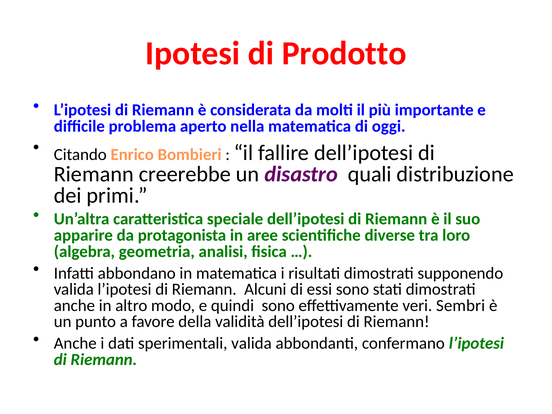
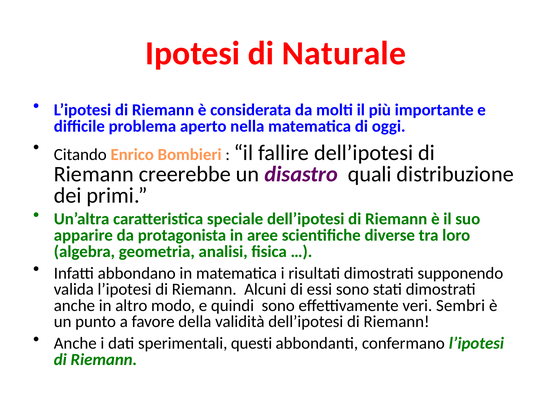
Prodotto: Prodotto -> Naturale (344, 53)
sperimentali valida: valida -> questi (252, 343)
